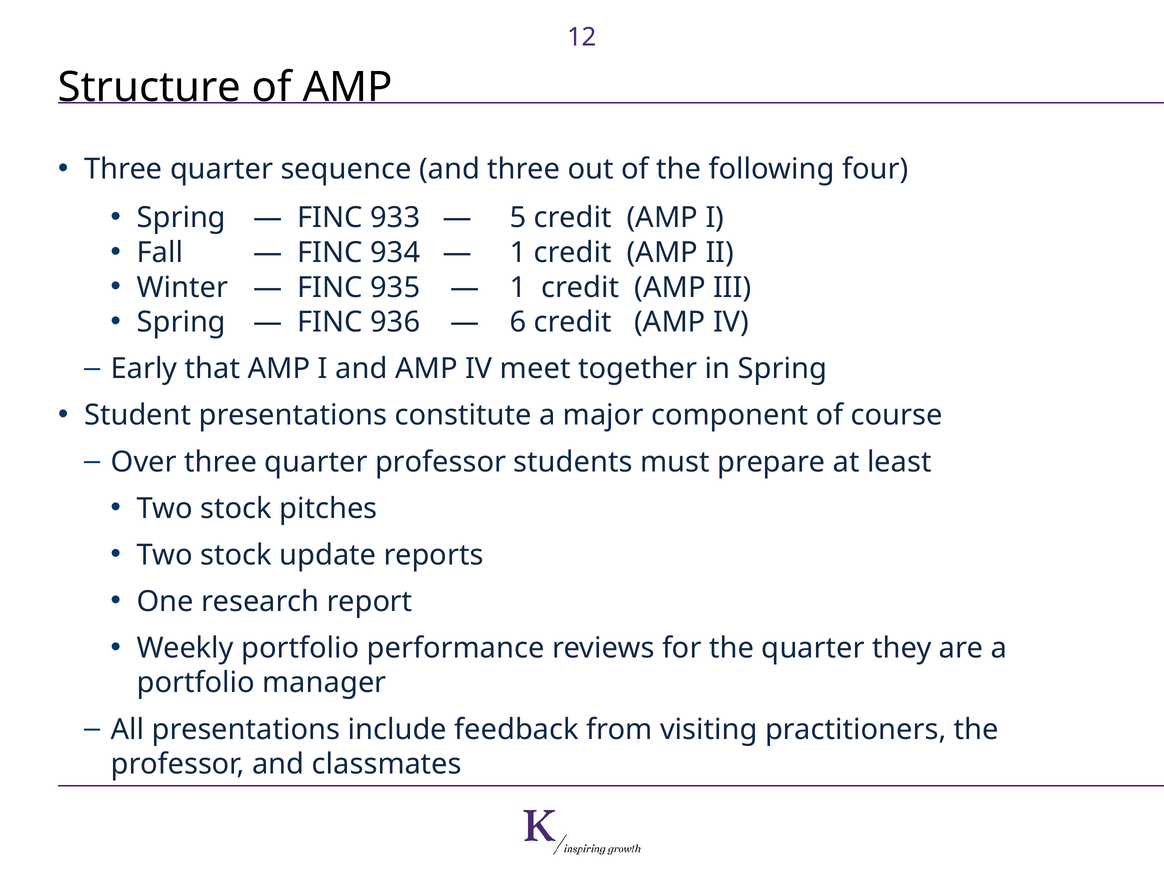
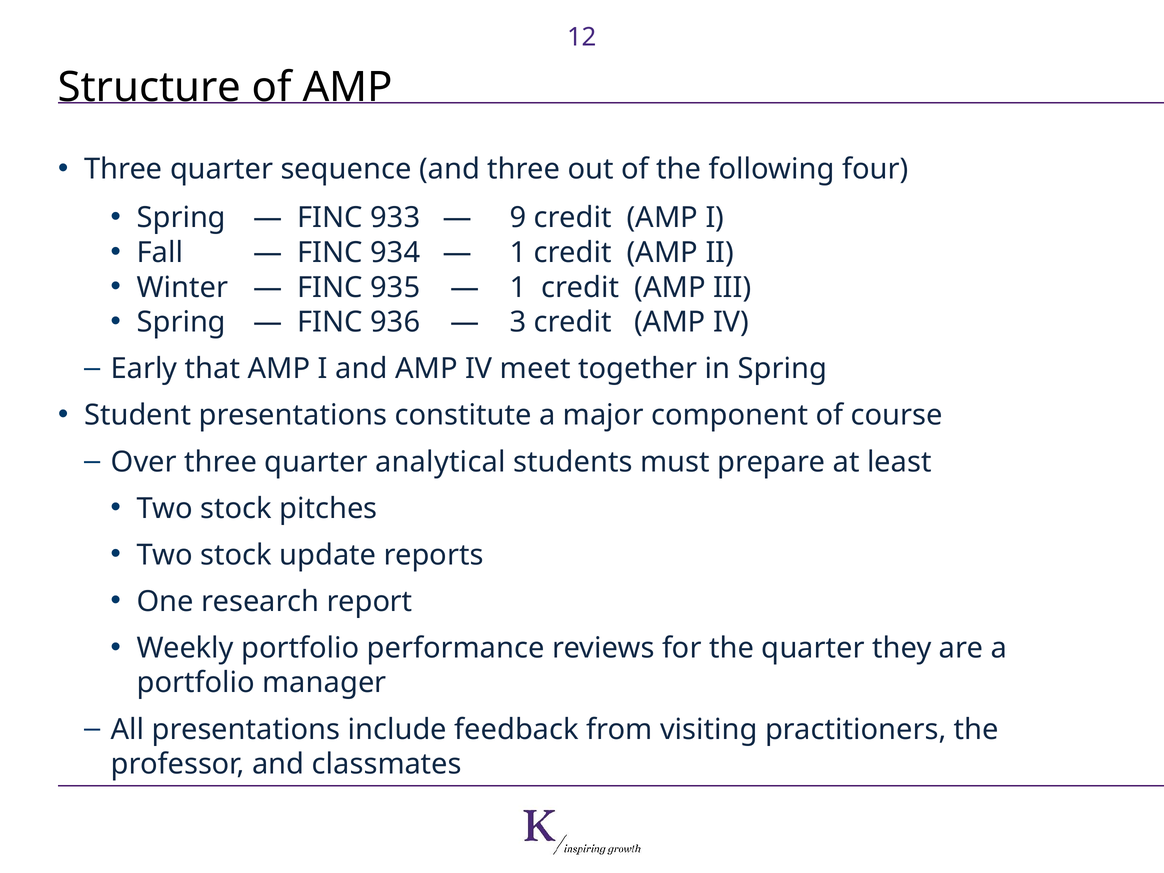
5: 5 -> 9 (518, 218)
6: 6 -> 3 (518, 322)
quarter professor: professor -> analytical (440, 462)
